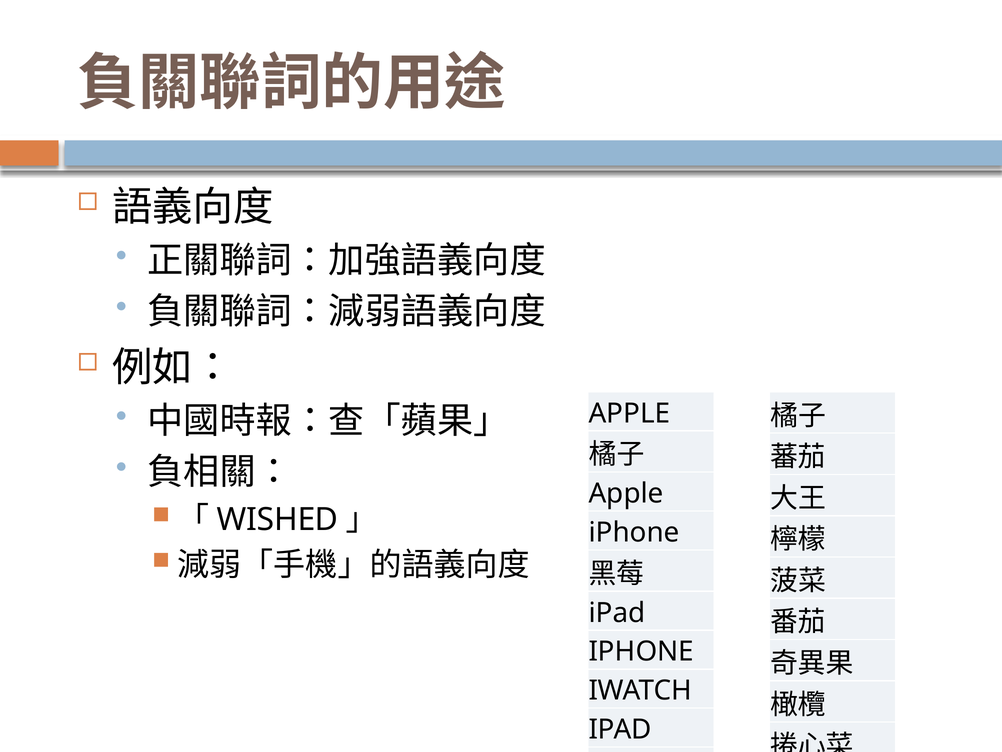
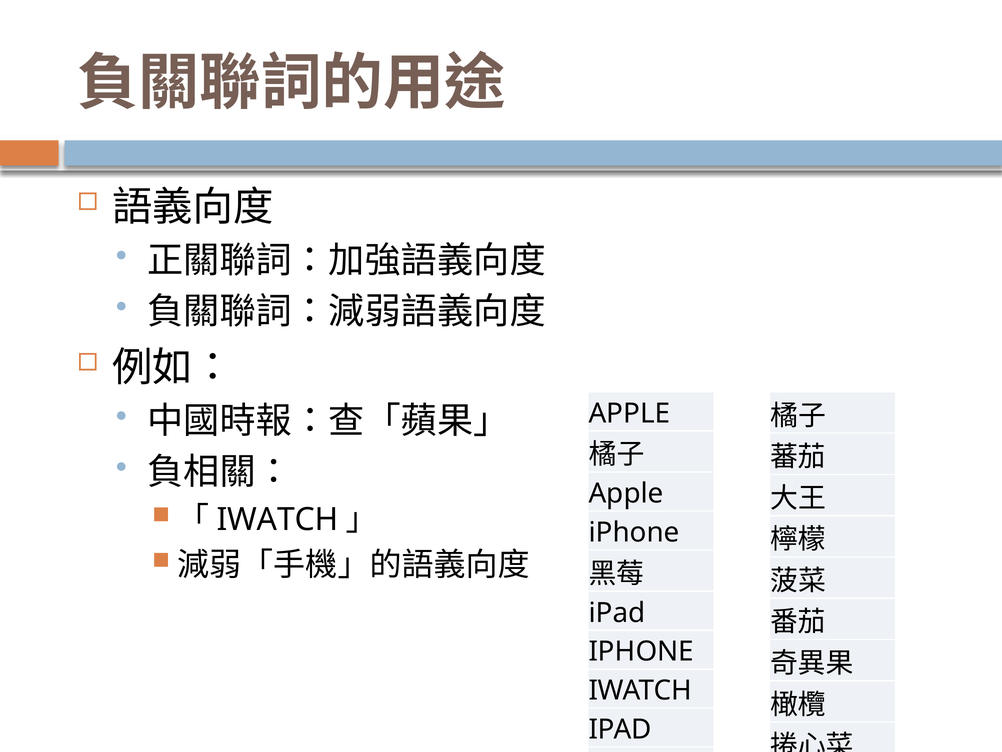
WISHED: WISHED -> IWATCH (278, 519)
